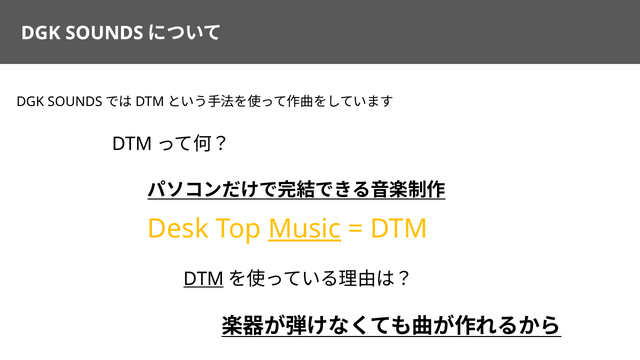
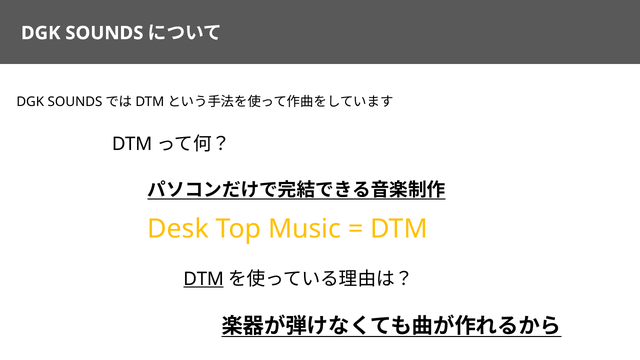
Music underline: present -> none (305, 229)
